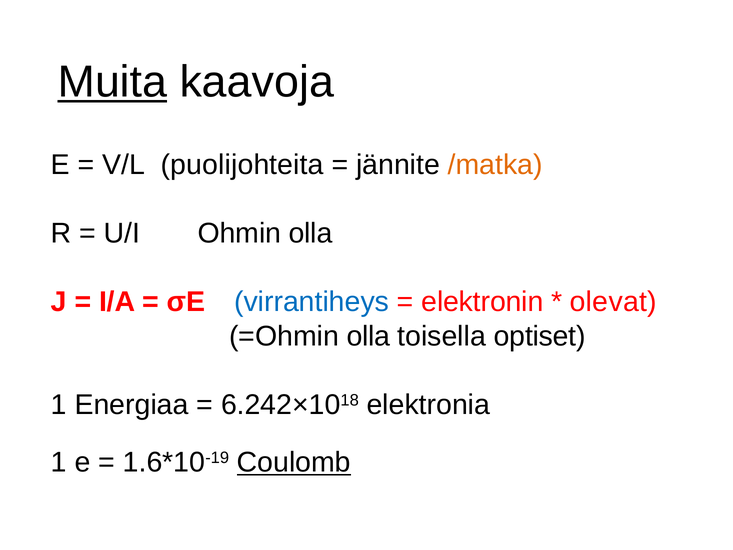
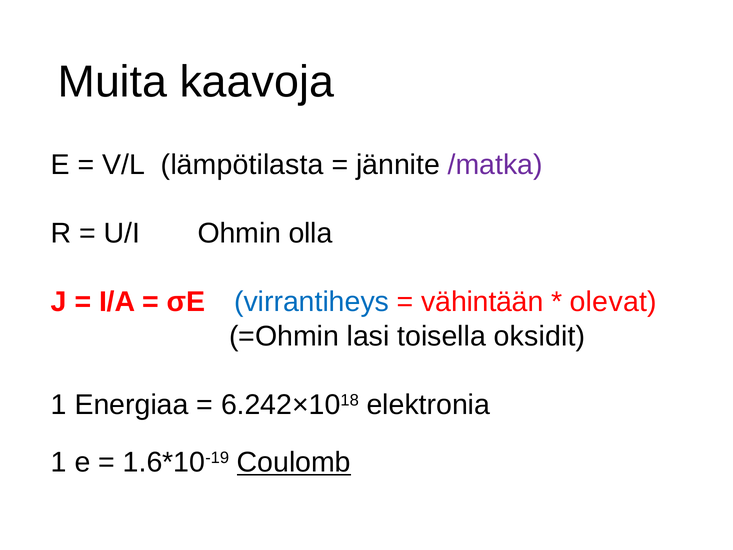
Muita underline: present -> none (112, 82)
puolijohteita: puolijohteita -> lämpötilasta (242, 165)
/matka colour: orange -> purple (495, 165)
elektronin: elektronin -> vähintään (482, 302)
=Ohmin olla: olla -> lasi (368, 336)
optiset: optiset -> oksidit (539, 336)
